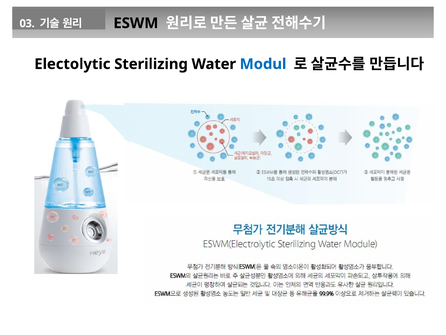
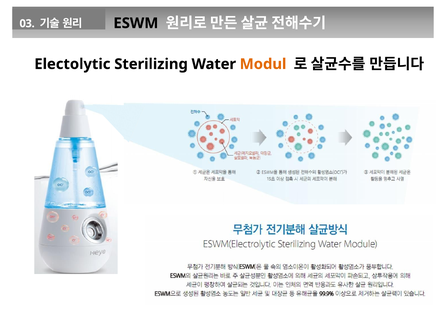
Modul colour: blue -> orange (263, 64)
